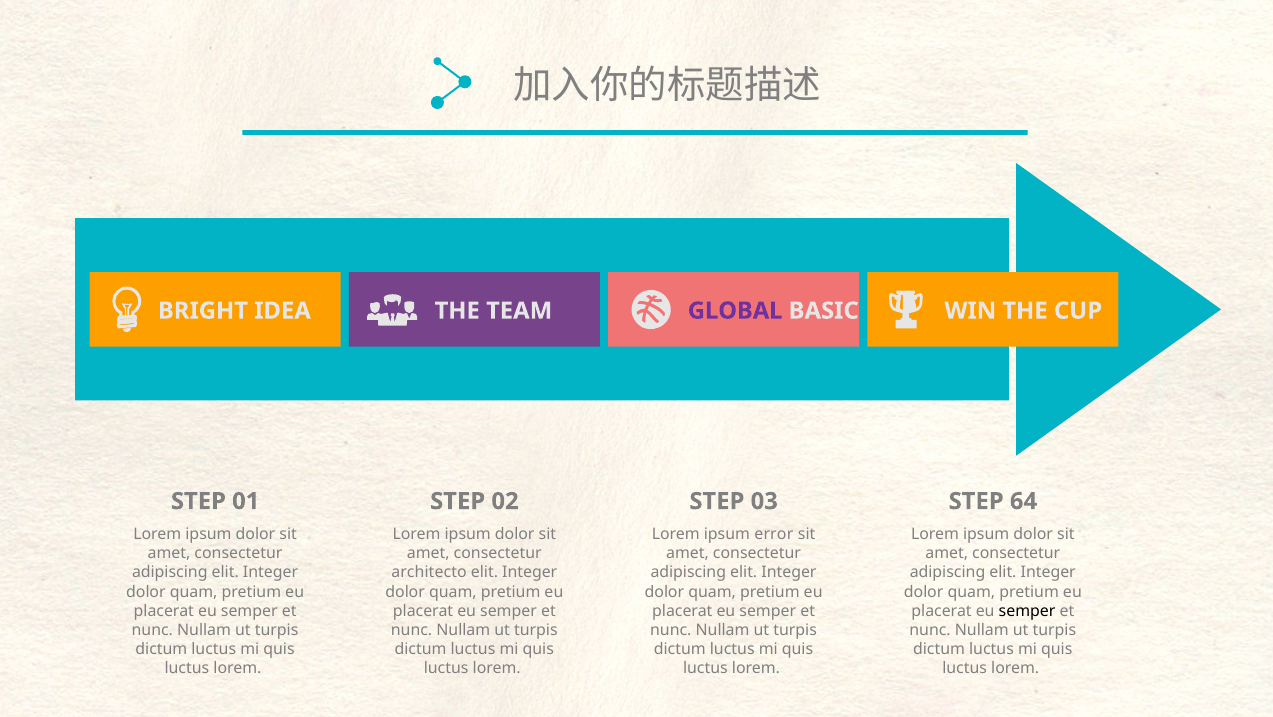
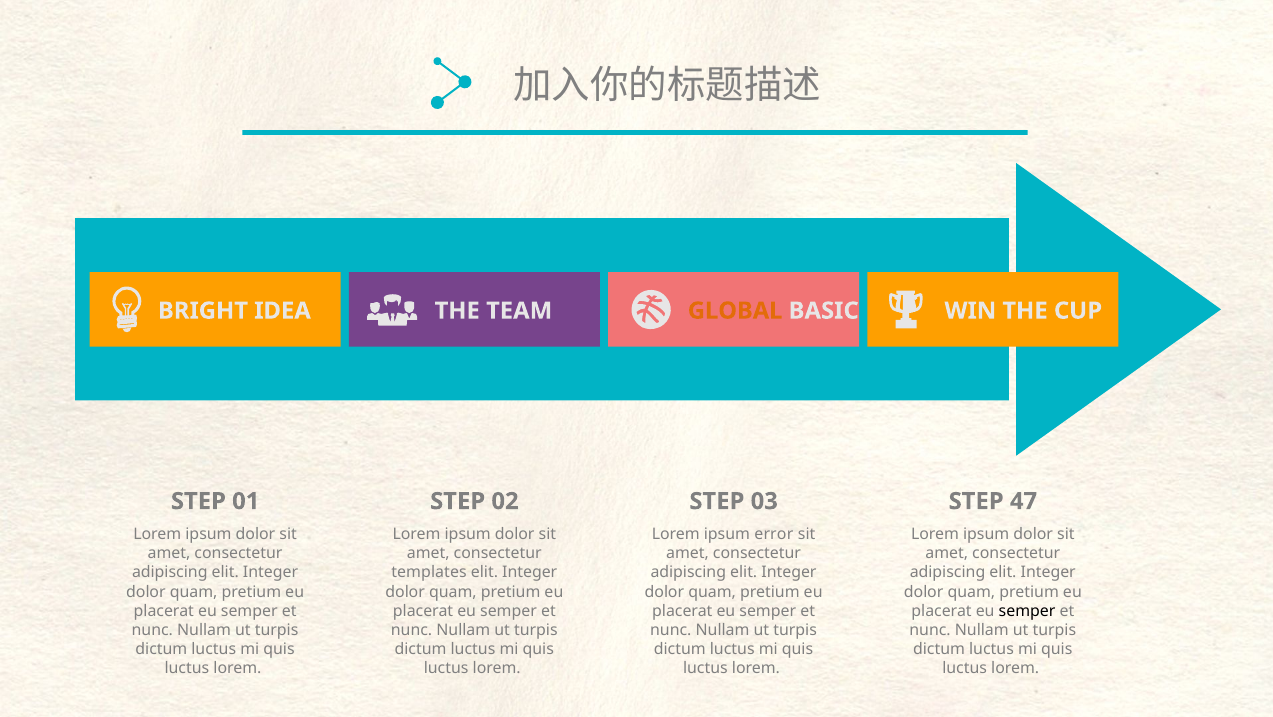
GLOBAL colour: purple -> orange (735, 310)
64: 64 -> 47 (1024, 501)
architecto: architecto -> templates (429, 572)
